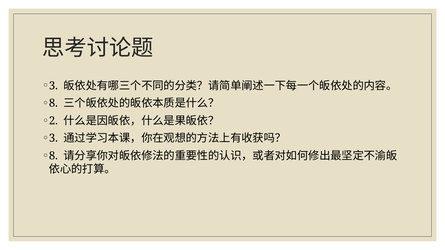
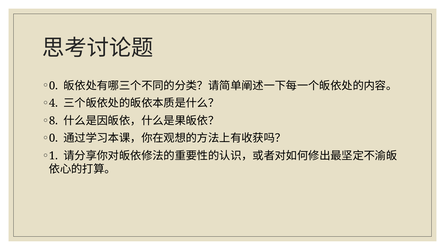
3: 3 -> 0 (53, 86)
8: 8 -> 4 (53, 103)
2: 2 -> 8 (53, 121)
3: 3 -> 0 (53, 138)
8: 8 -> 1 (53, 156)
